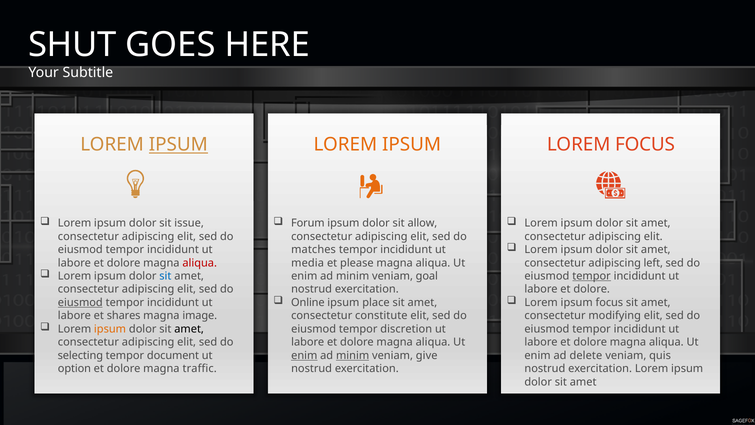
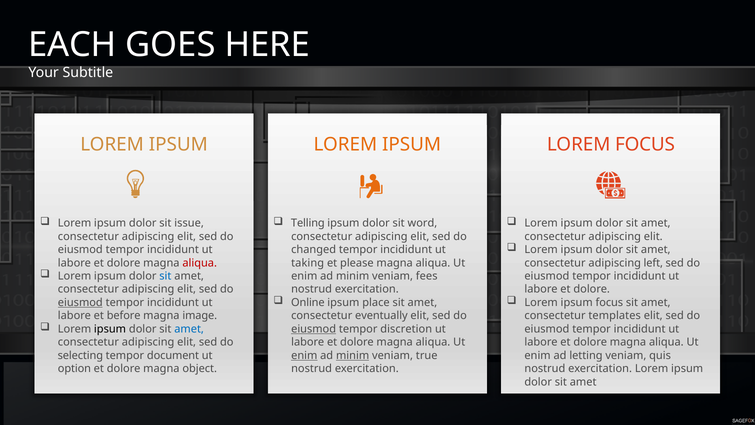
SHUT: SHUT -> EACH (72, 45)
IPSUM underline: present -> none (178, 145)
Forum: Forum -> Telling (308, 223)
allow: allow -> word (422, 223)
matches: matches -> changed (314, 249)
media: media -> taking (308, 263)
goal: goal -> fees (427, 276)
tempor underline: present -> none (592, 276)
shares: shares -> before (124, 316)
constitute: constitute -> eventually (381, 316)
modifying: modifying -> templates (615, 316)
ipsum colour: orange -> black (110, 329)
amet colour: black -> blue (189, 329)
eiusmod underline: none -> present (314, 329)
give: give -> true (427, 355)
delete: delete -> letting (586, 355)
traffic: traffic -> object (200, 368)
